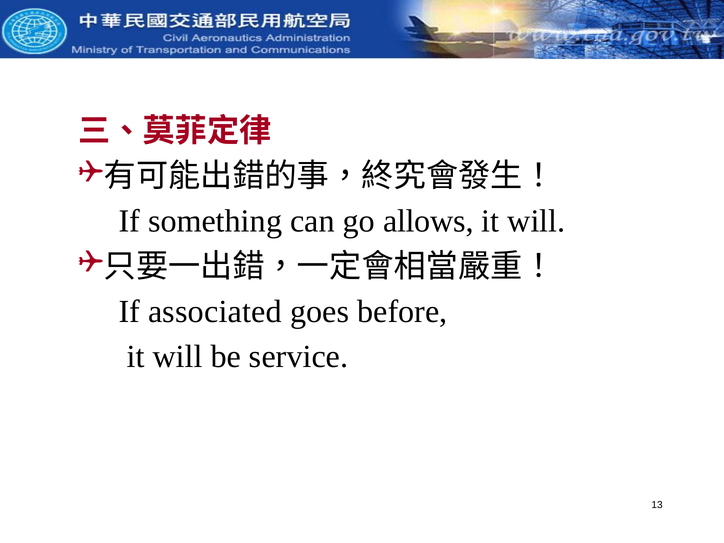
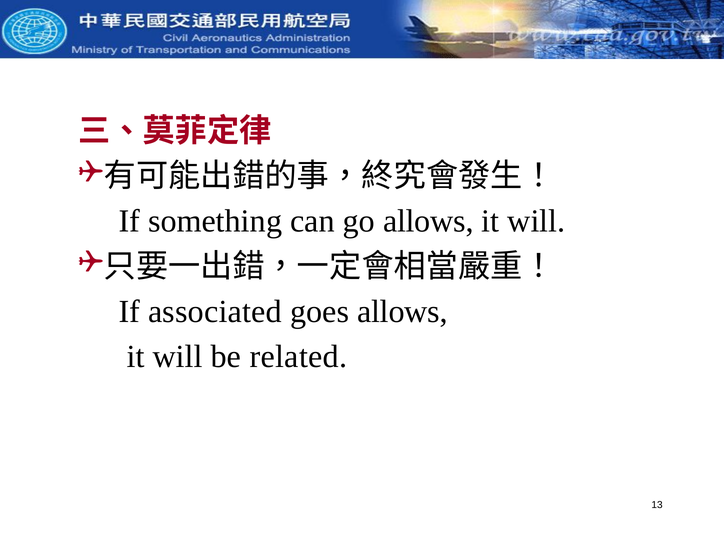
goes before: before -> allows (402, 312)
service: service -> related (298, 357)
